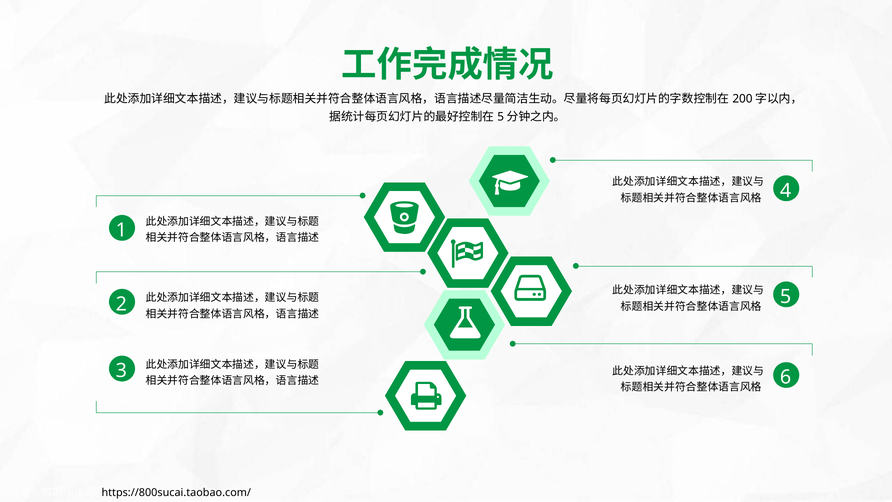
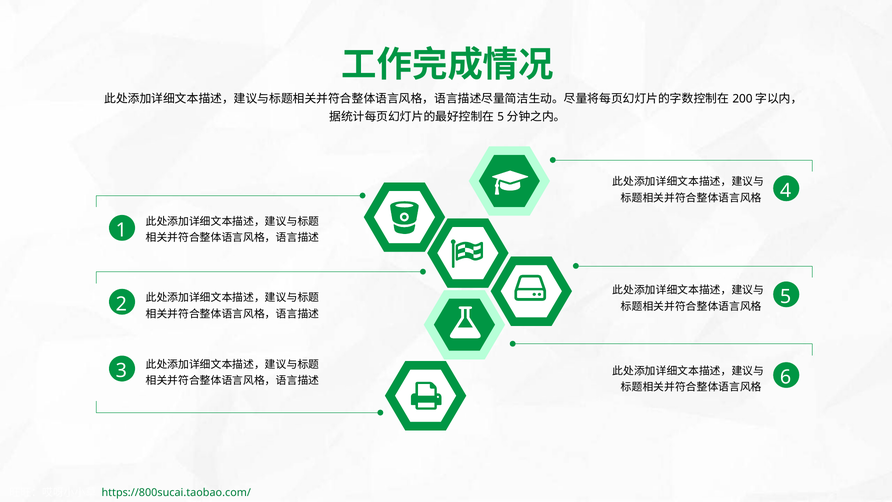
https://800sucai.taobao.com/ colour: black -> green (176, 492)
